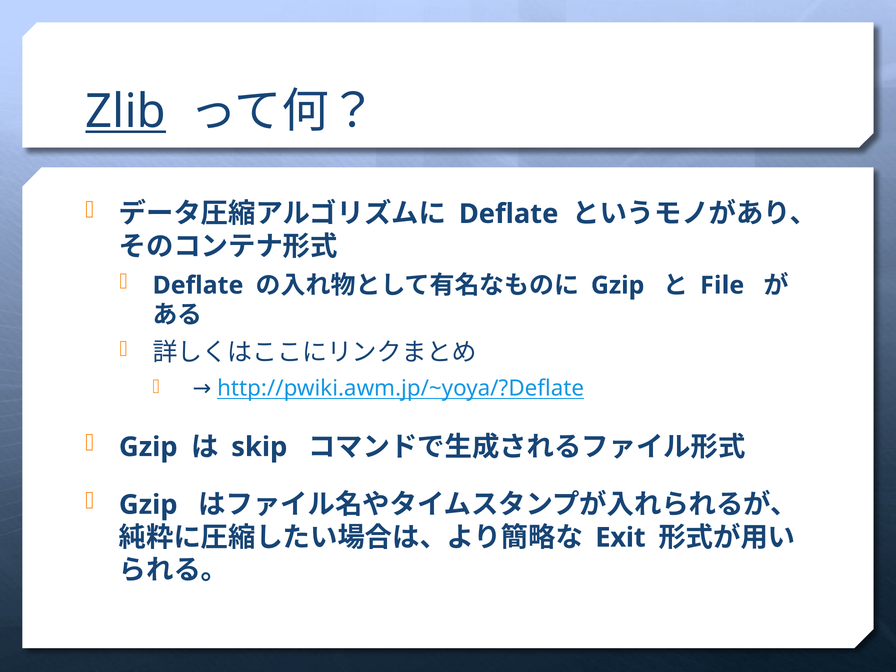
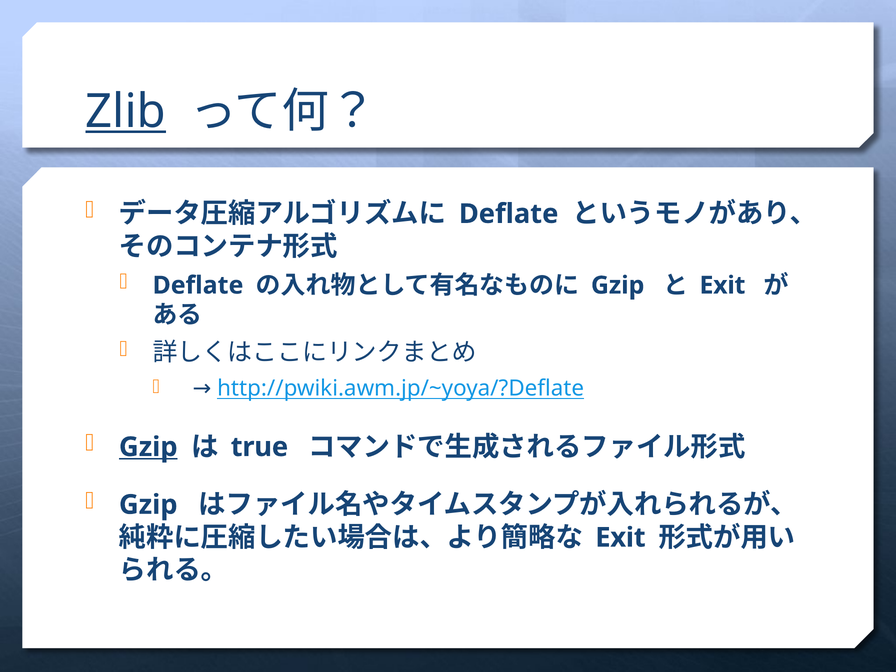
File: File -> Exit (722, 285)
Gzip underline: none -> present (148, 447)
skip: skip -> true (259, 447)
